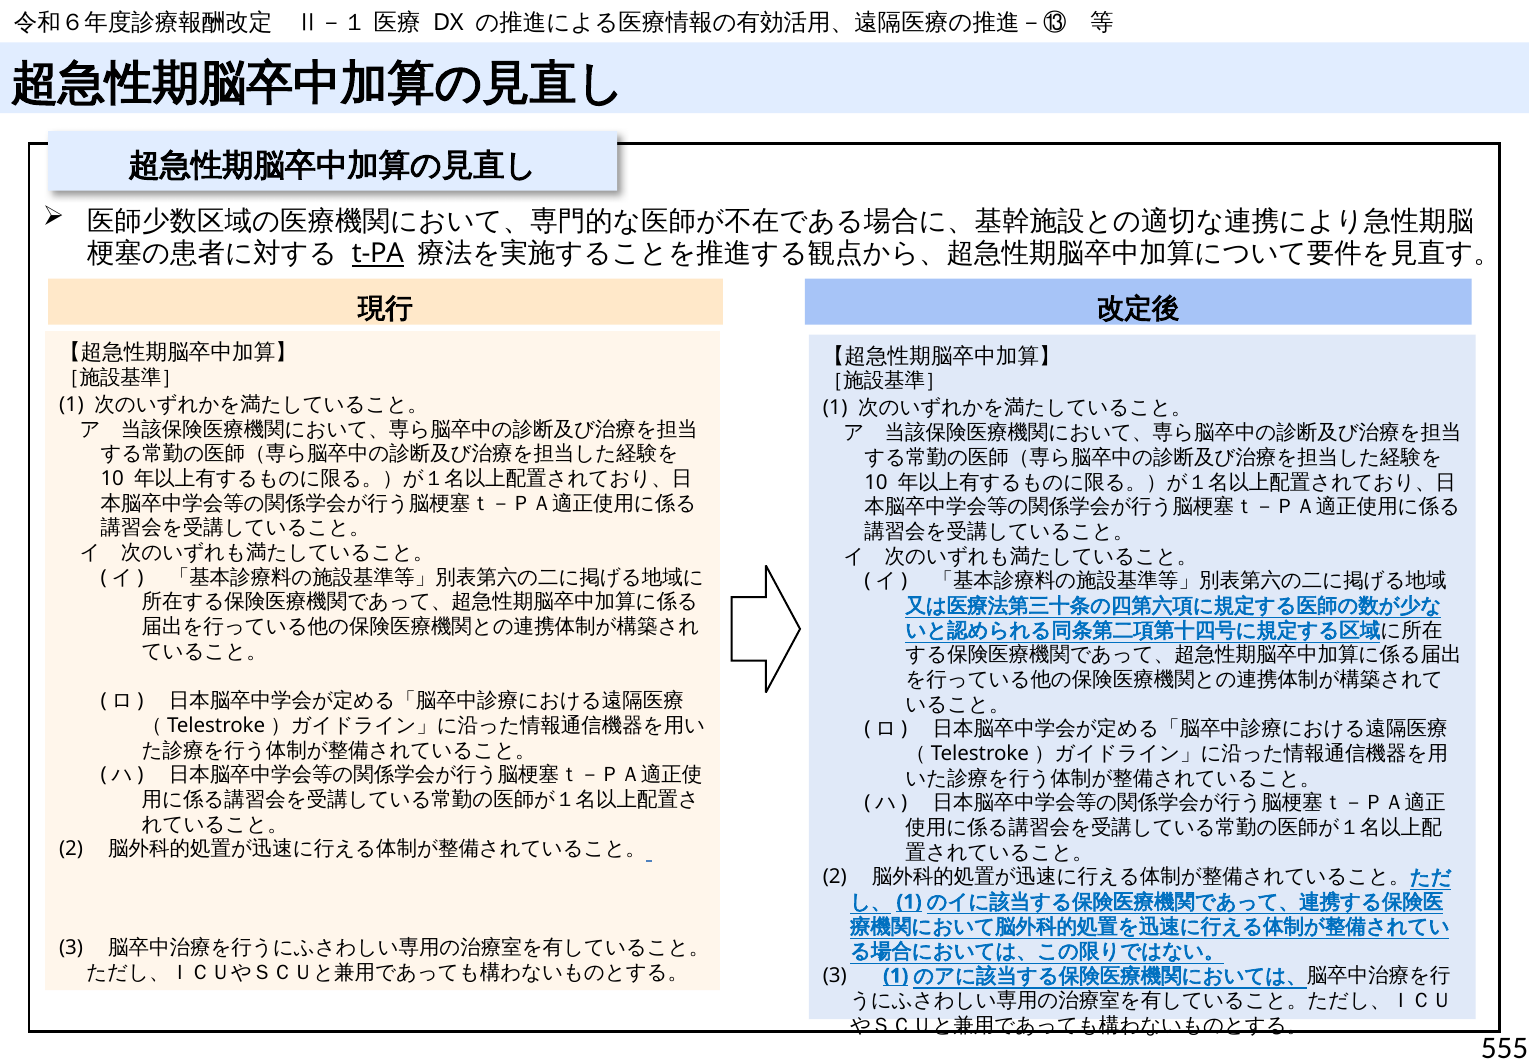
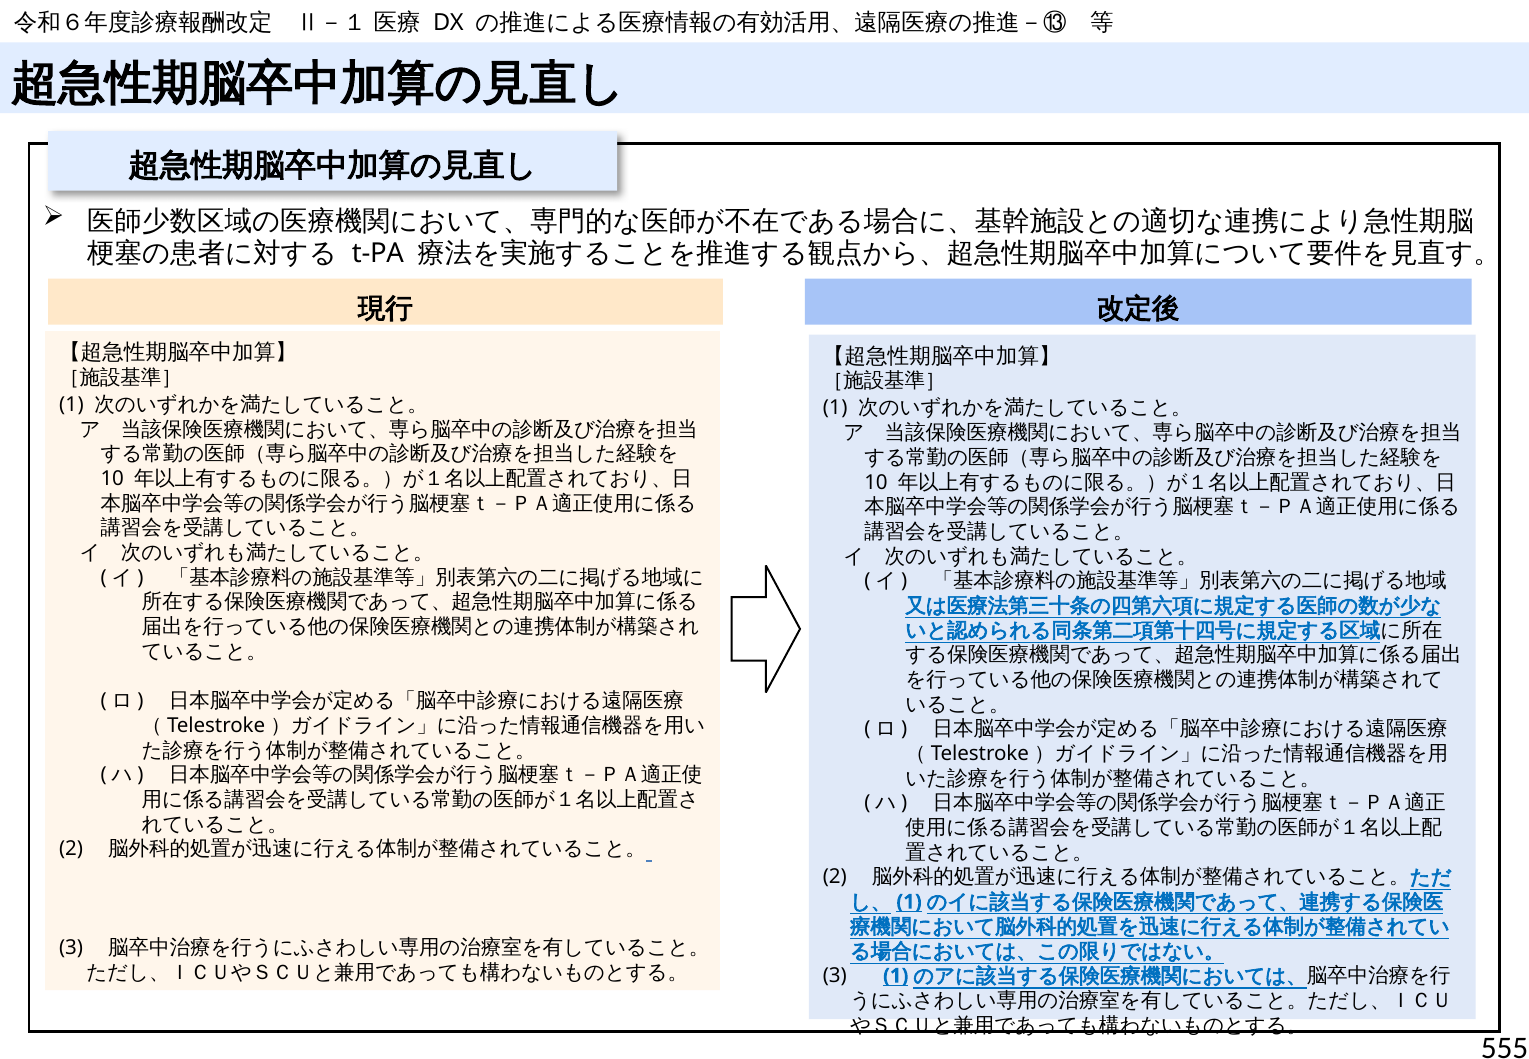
t-PA underline: present -> none (378, 254)
